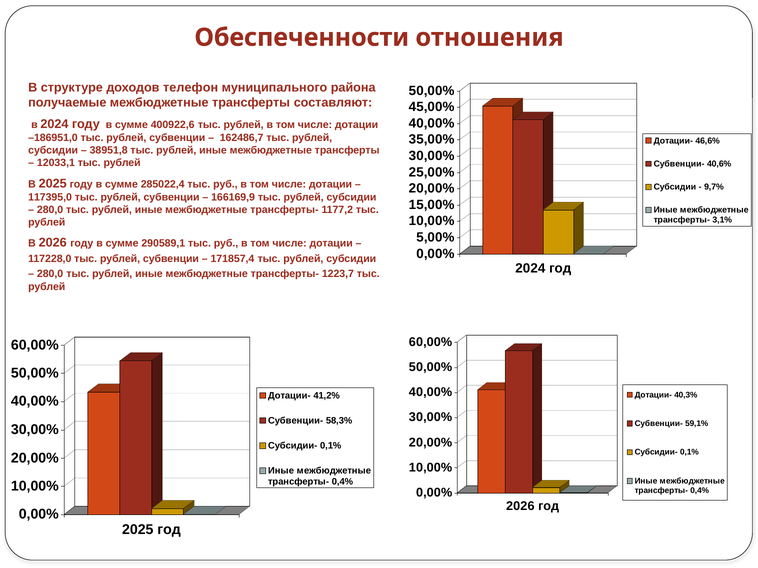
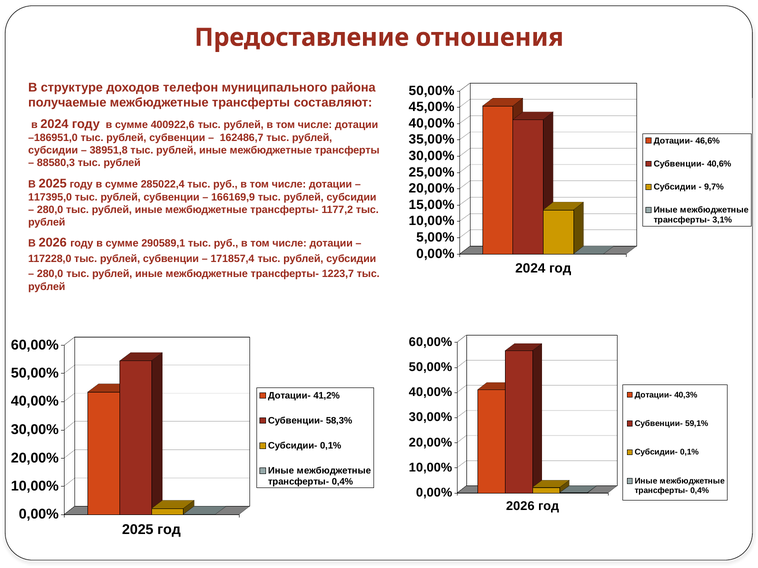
Обеспеченности: Обеспеченности -> Предоставление (302, 38)
12033,1: 12033,1 -> 88580,3 (56, 163)
